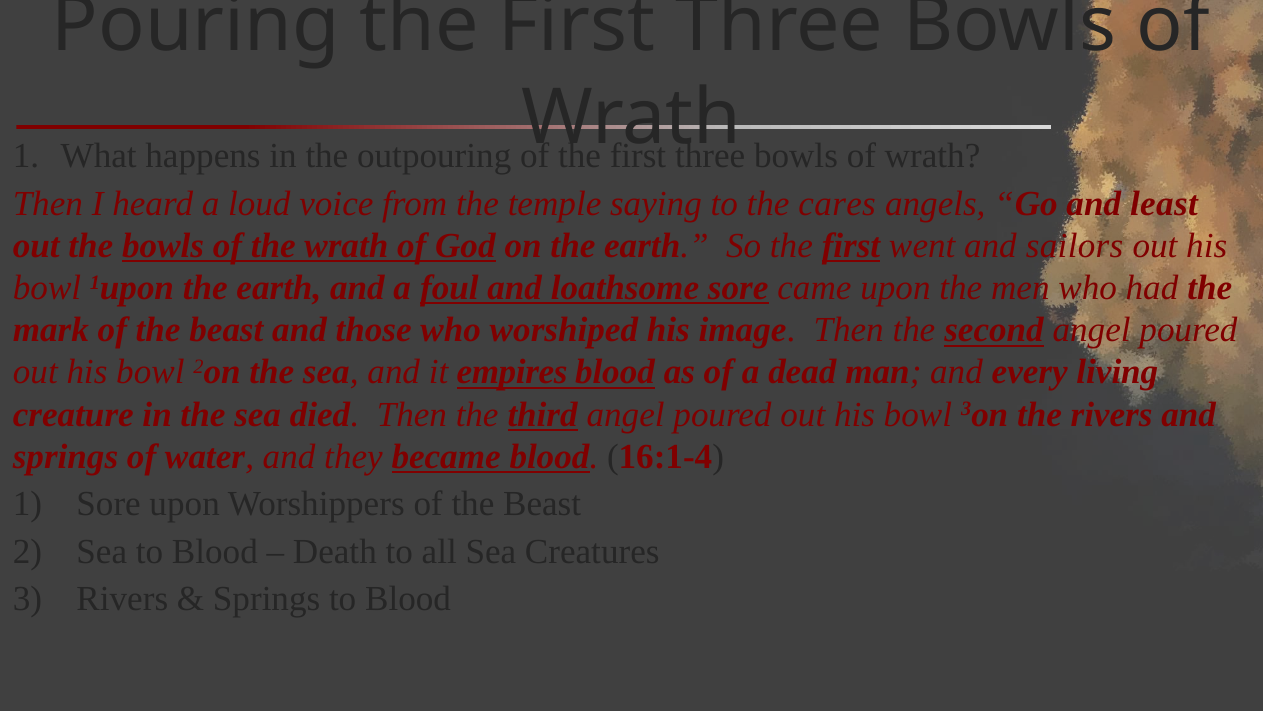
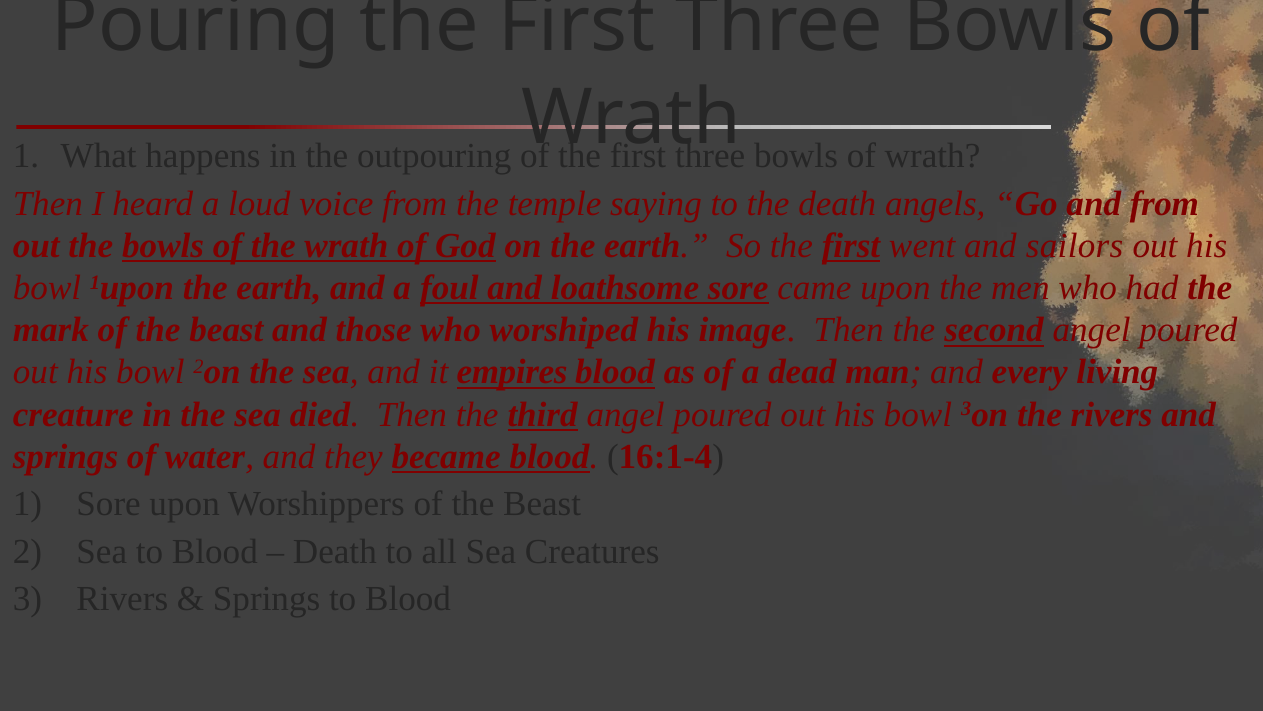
the cares: cares -> death (837, 204)
and least: least -> from (1164, 204)
